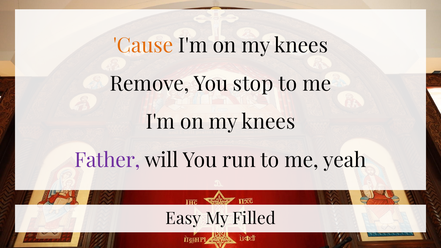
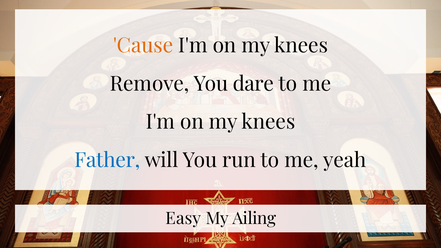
stop: stop -> dare (253, 84)
Father colour: purple -> blue (107, 160)
Filled: Filled -> Ailing (254, 218)
